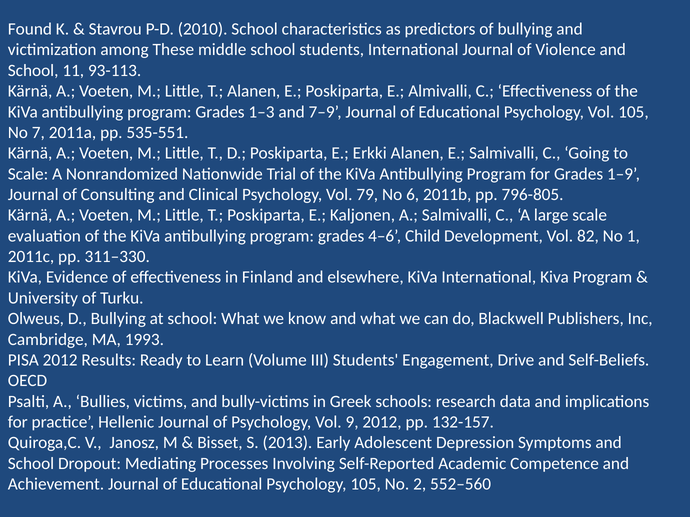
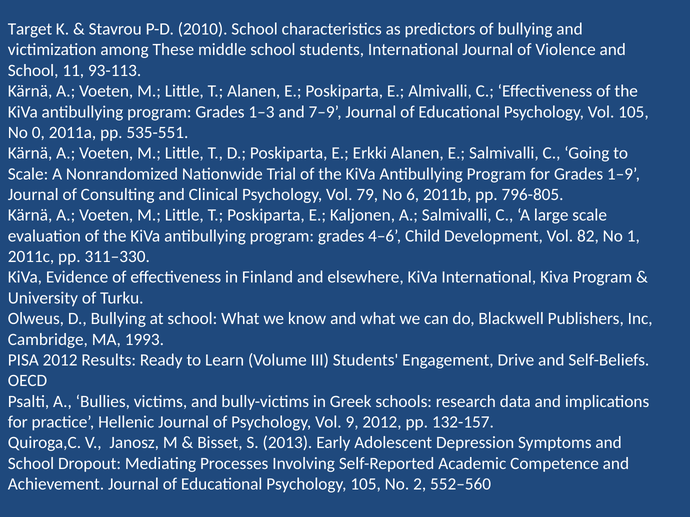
Found: Found -> Target (30, 29)
7: 7 -> 0 (38, 133)
